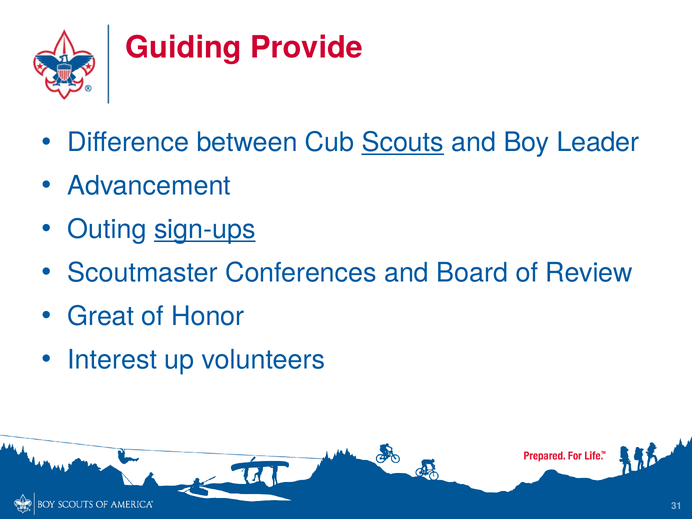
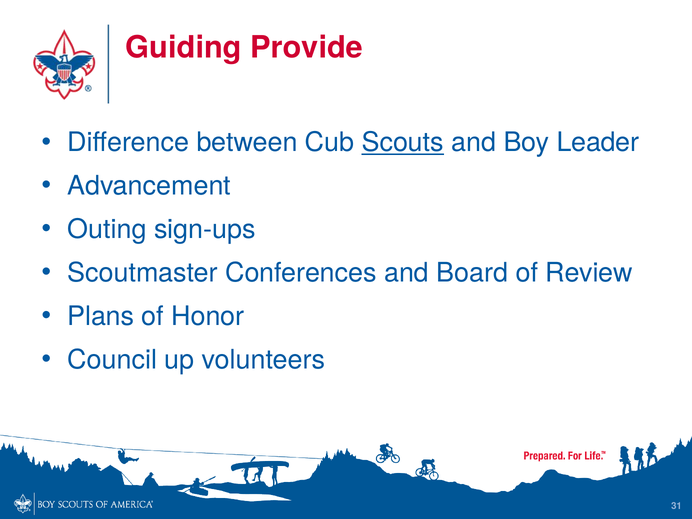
sign-ups underline: present -> none (205, 230)
Great: Great -> Plans (101, 317)
Interest: Interest -> Council (112, 360)
